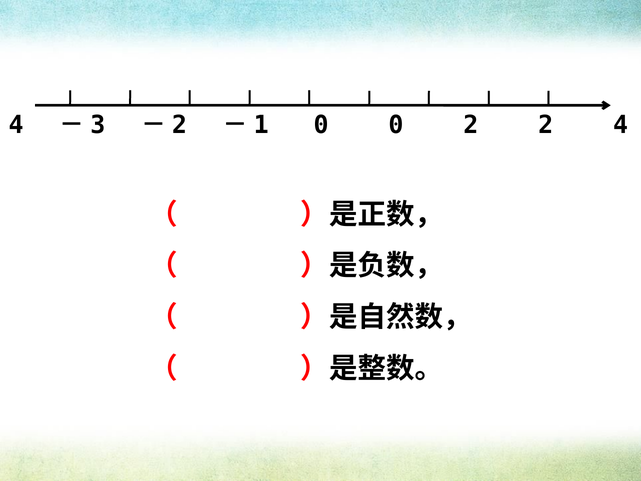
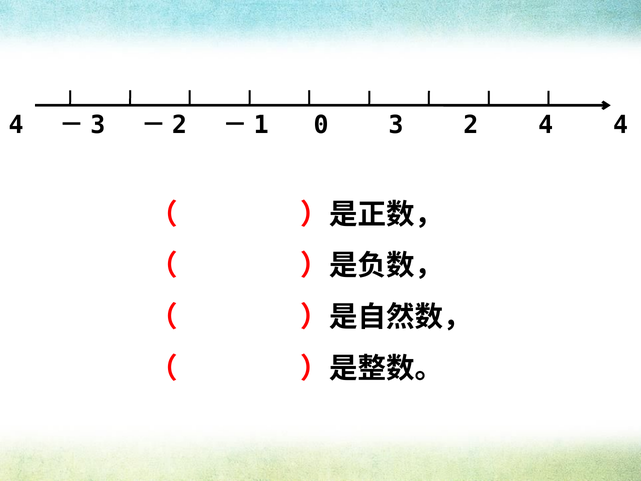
0 0: 0 -> 3 (396, 125)
2 2: 2 -> 4 (546, 125)
